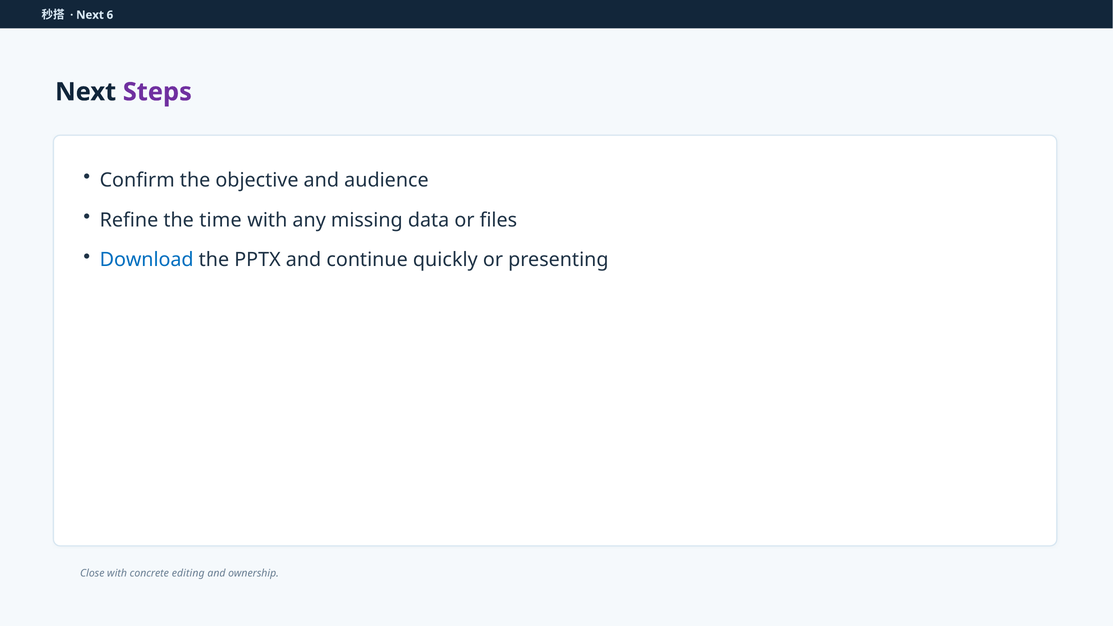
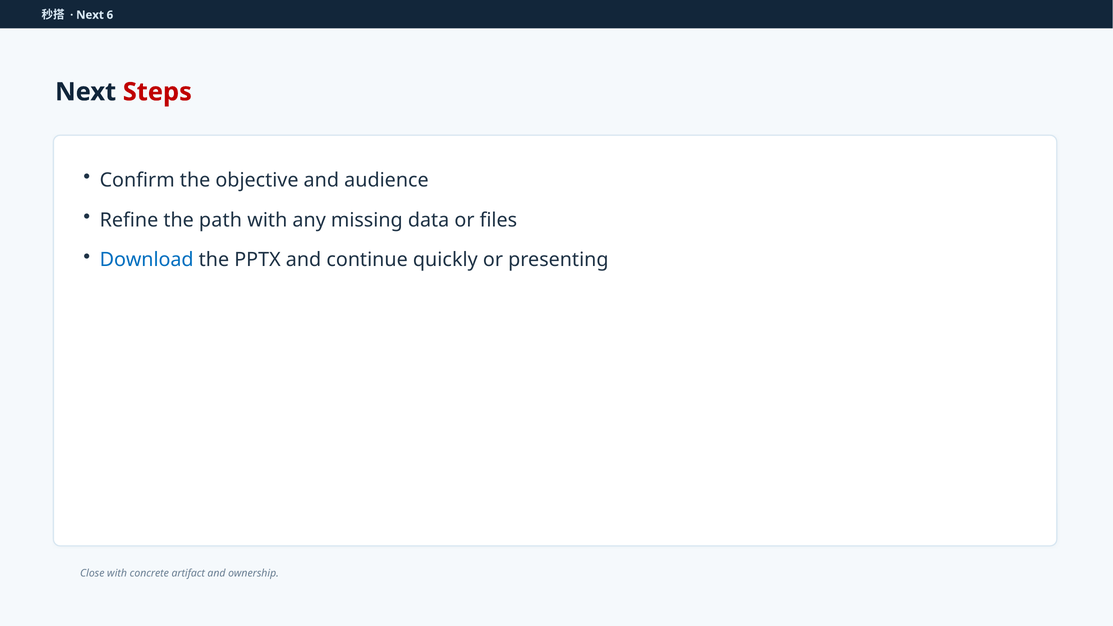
Steps colour: purple -> red (157, 92)
time: time -> path (220, 220)
editing: editing -> artifact (188, 573)
